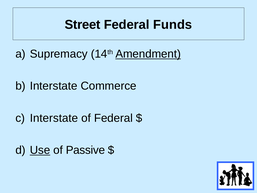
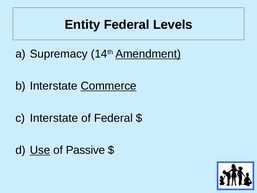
Street: Street -> Entity (82, 25)
Funds: Funds -> Levels (173, 25)
Commerce underline: none -> present (109, 86)
